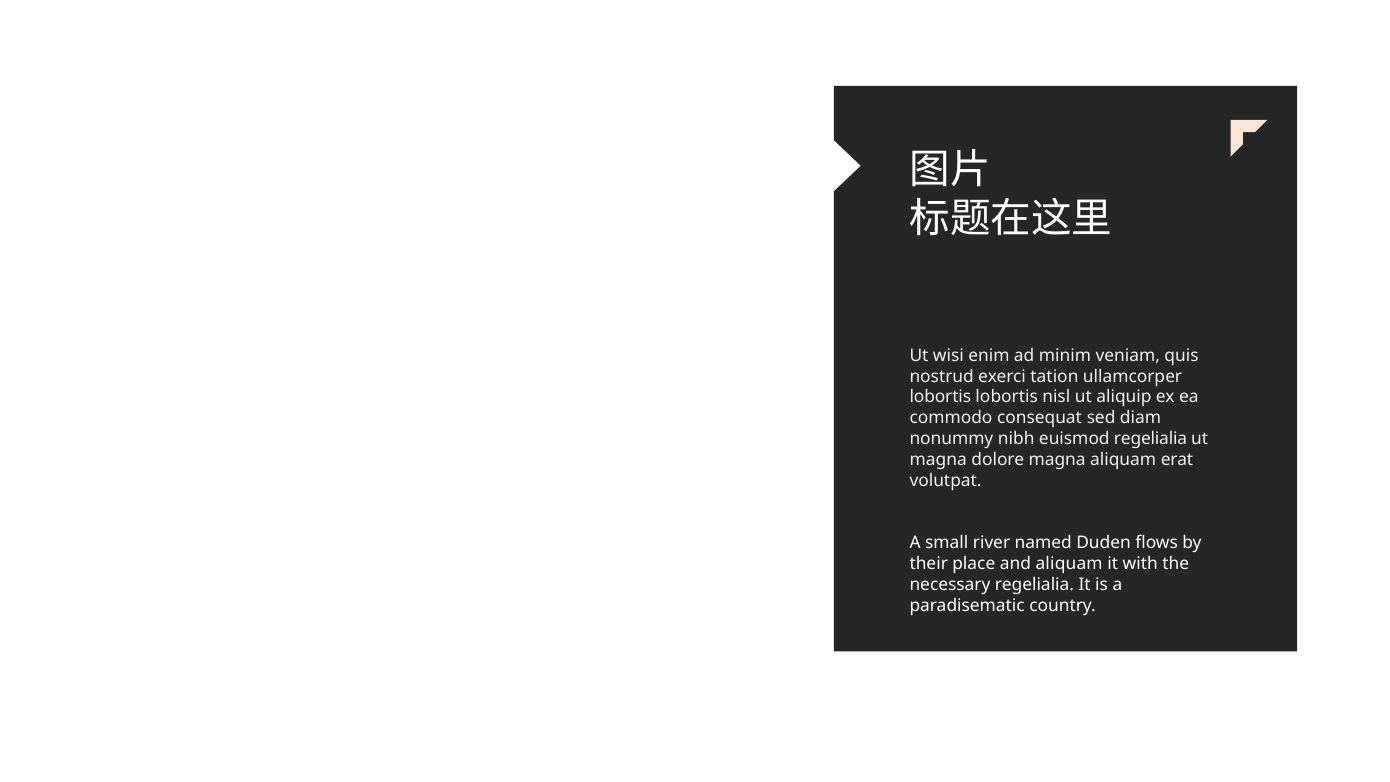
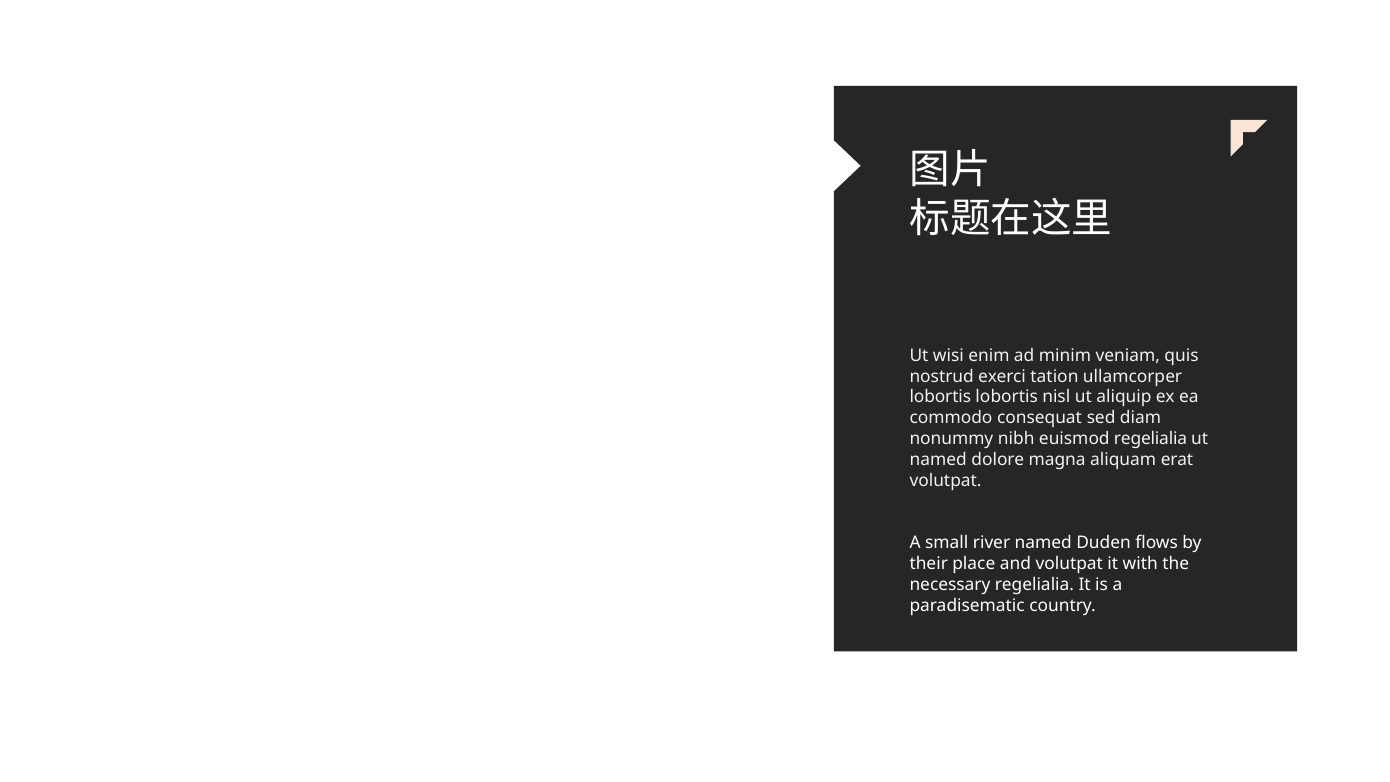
magna: magna -> named (938, 460)
and aliquam: aliquam -> volutpat (1069, 564)
